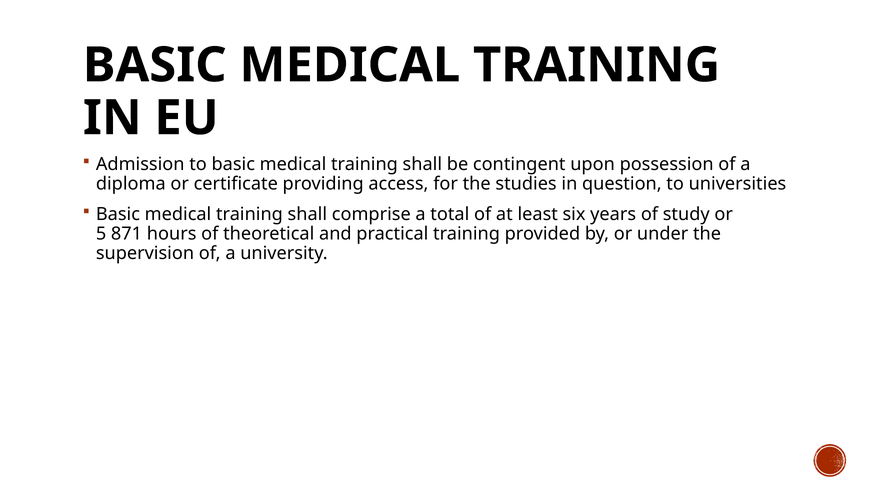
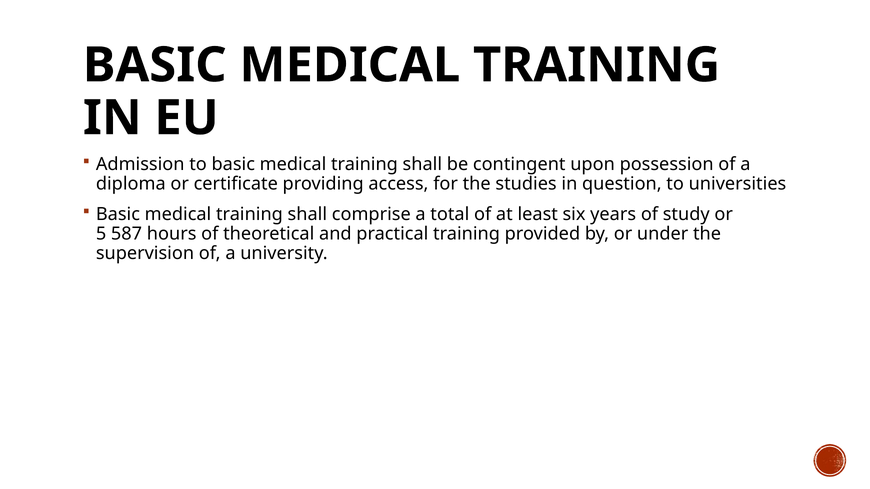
871: 871 -> 587 (127, 234)
